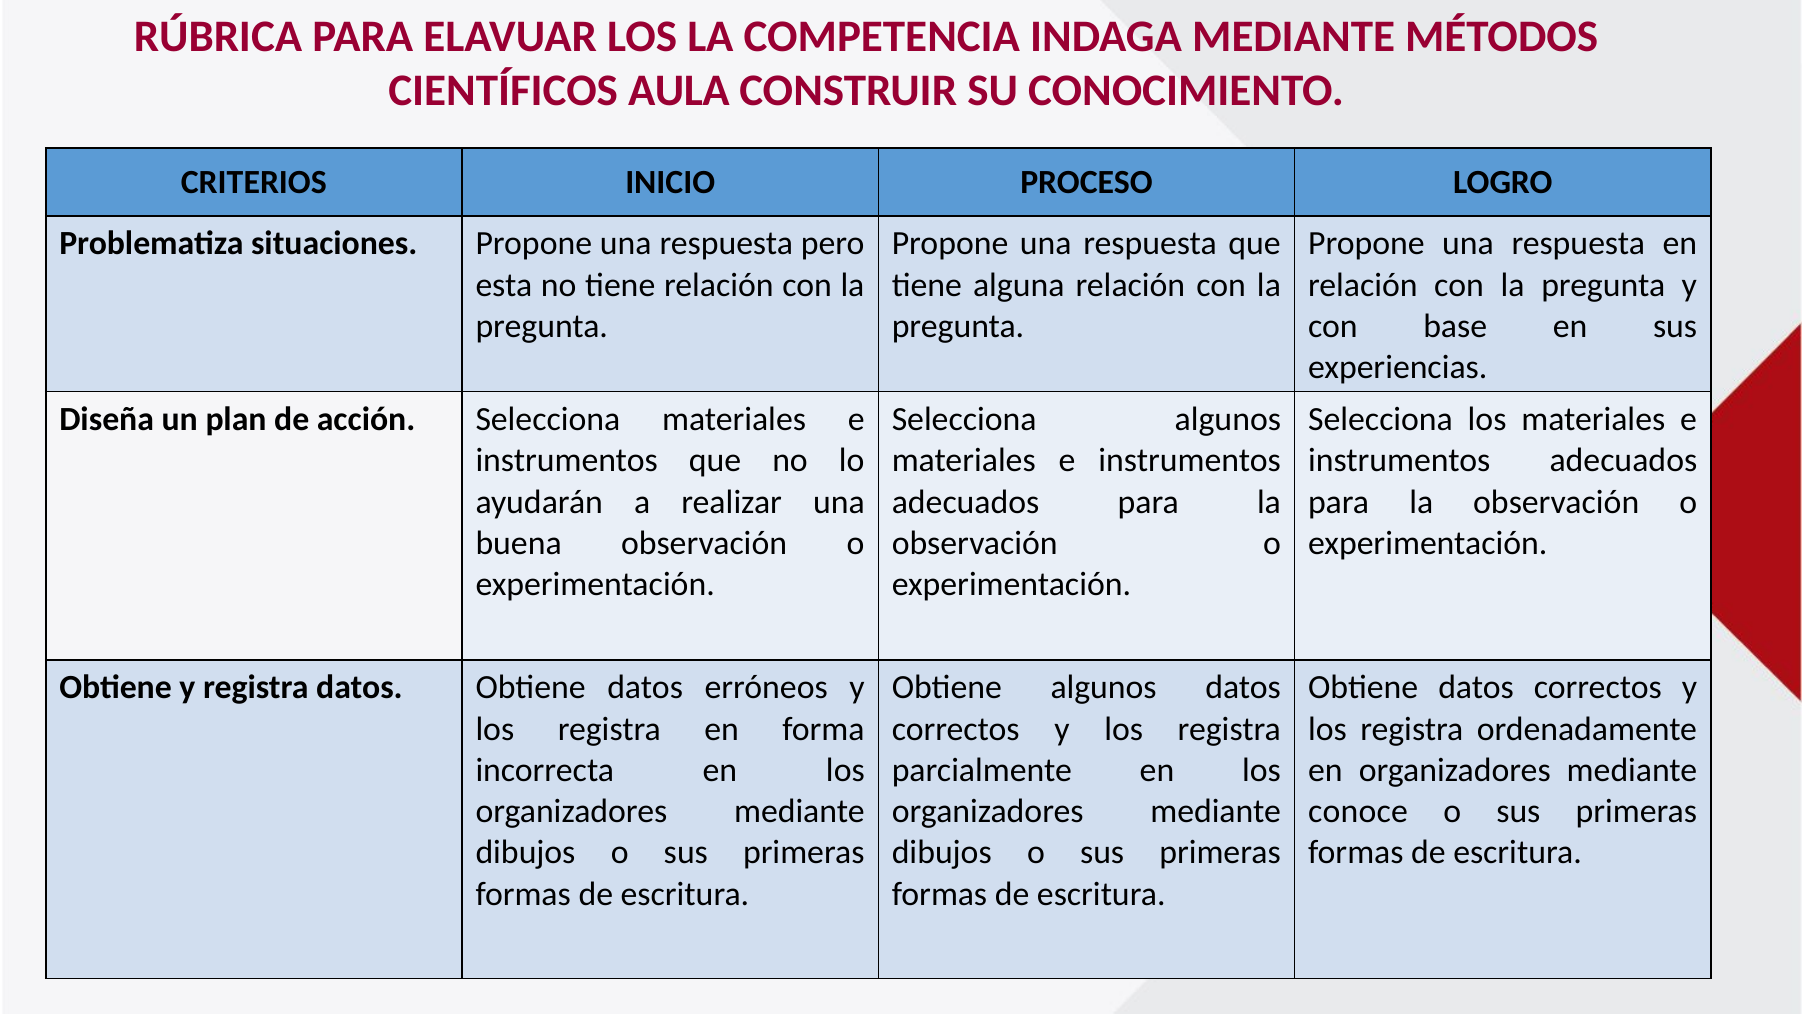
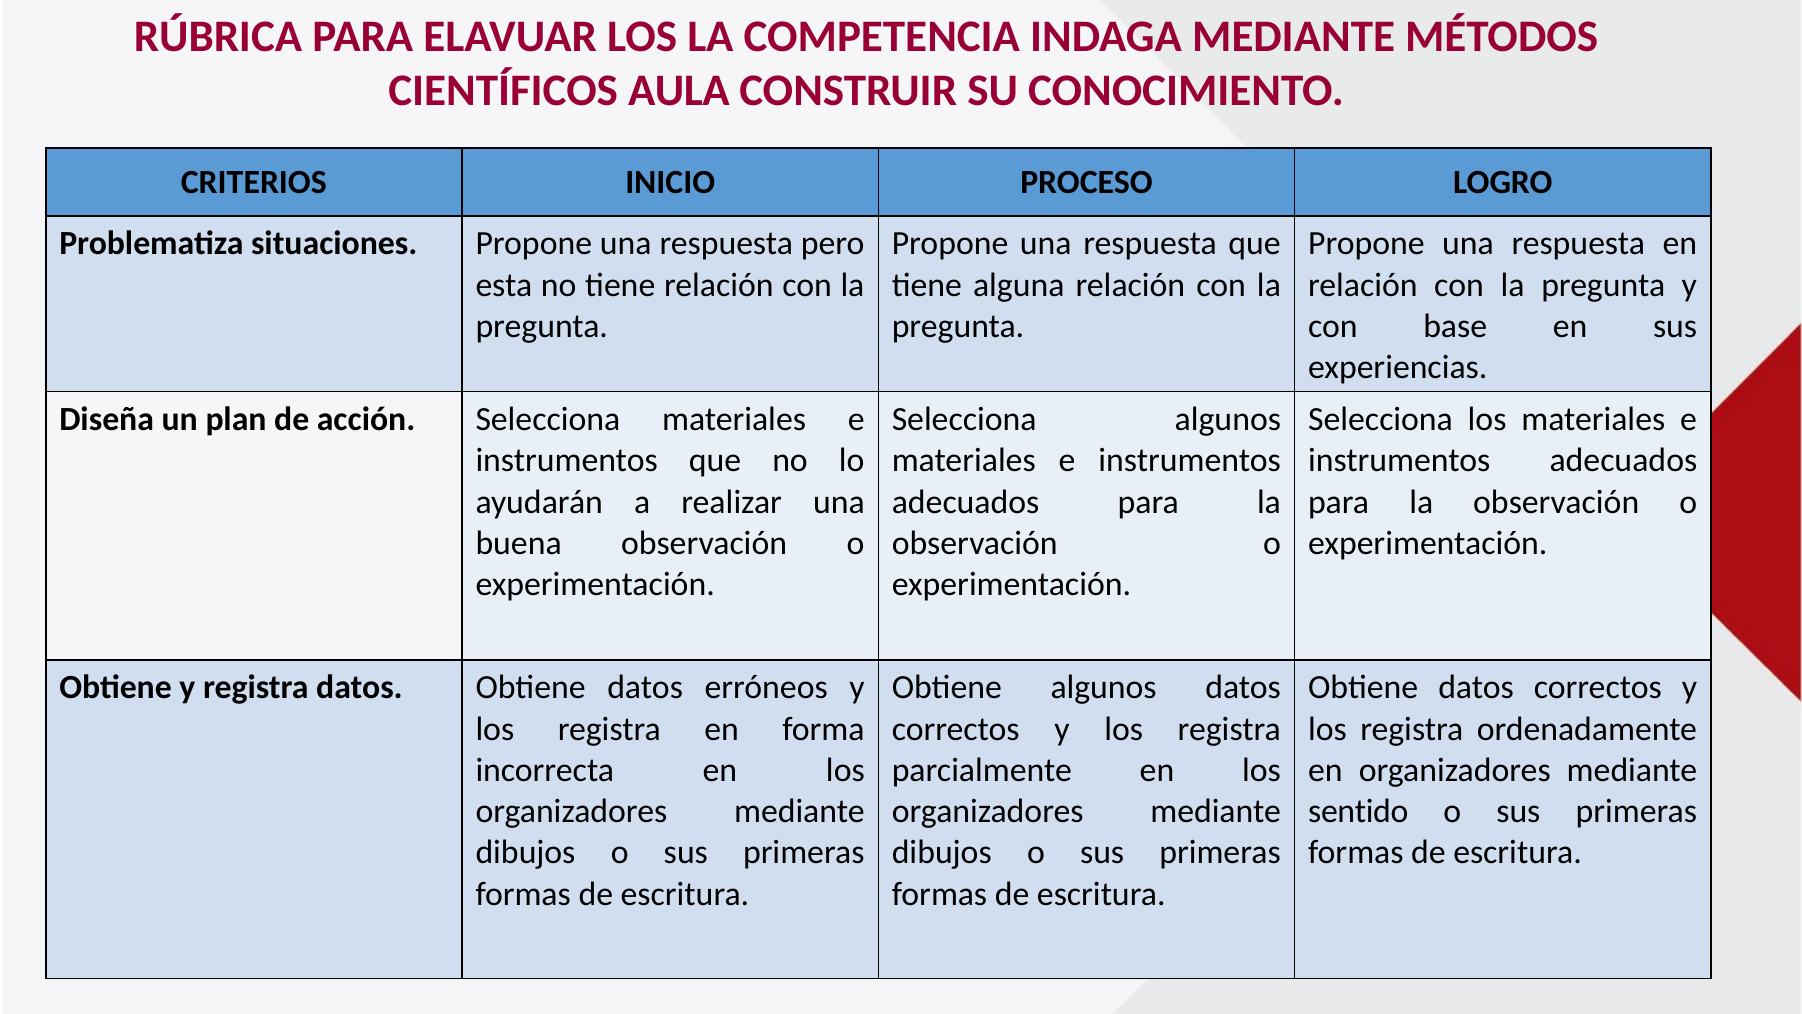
conoce: conoce -> sentido (1358, 811)
